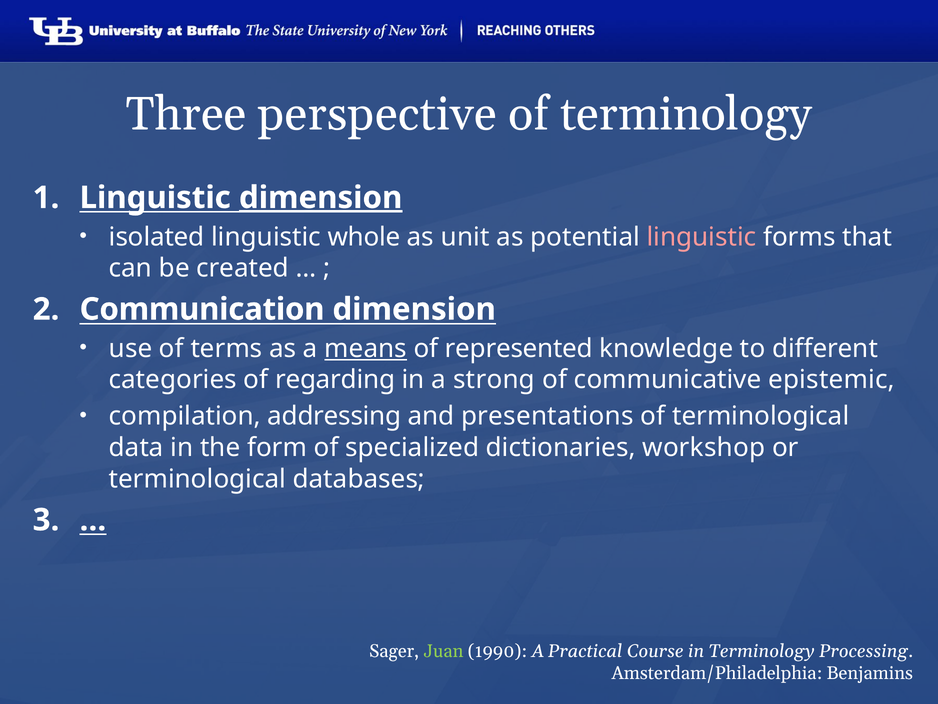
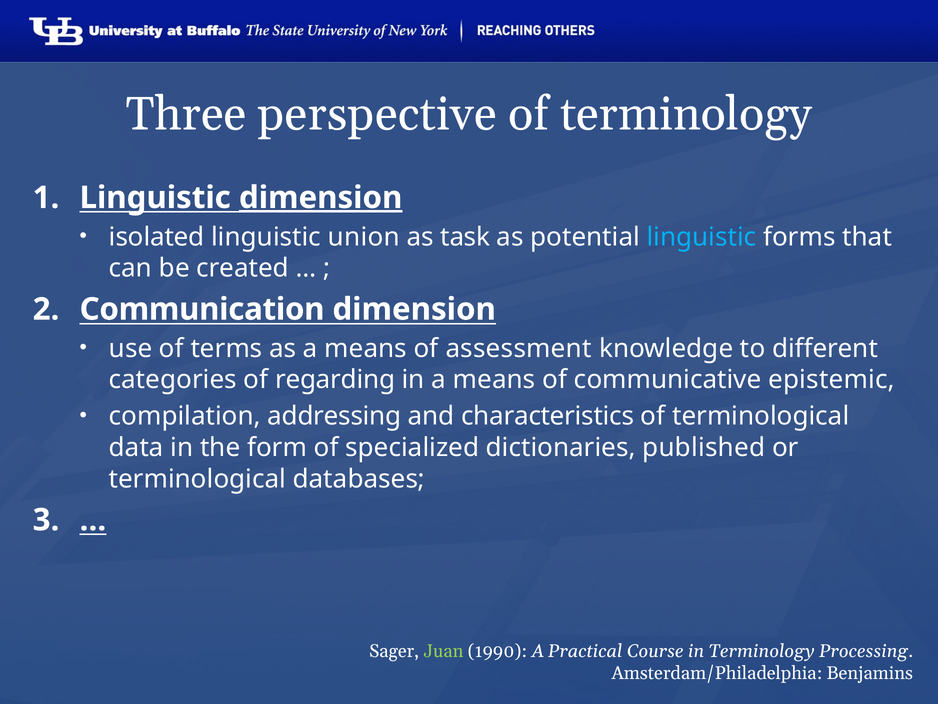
whole: whole -> union (364, 237)
unit: unit -> task (465, 237)
linguistic colour: pink -> light blue (702, 237)
means underline: present -> none (366, 348)
represented: represented -> assessment (519, 348)
in a strong: strong -> means (494, 380)
presentations: presentations -> characteristics (548, 416)
workshop: workshop -> published (704, 447)
